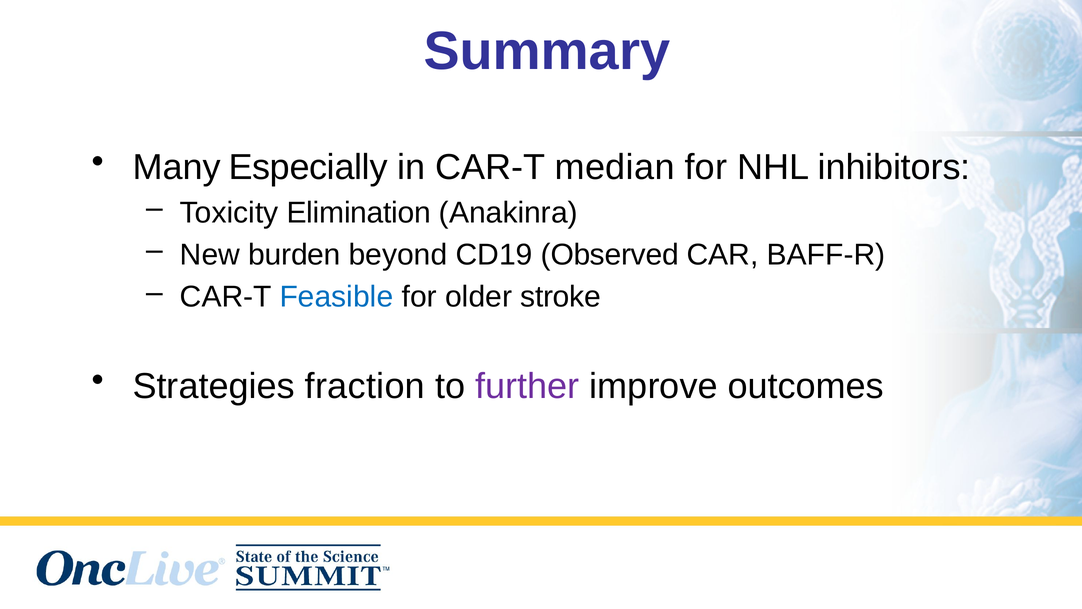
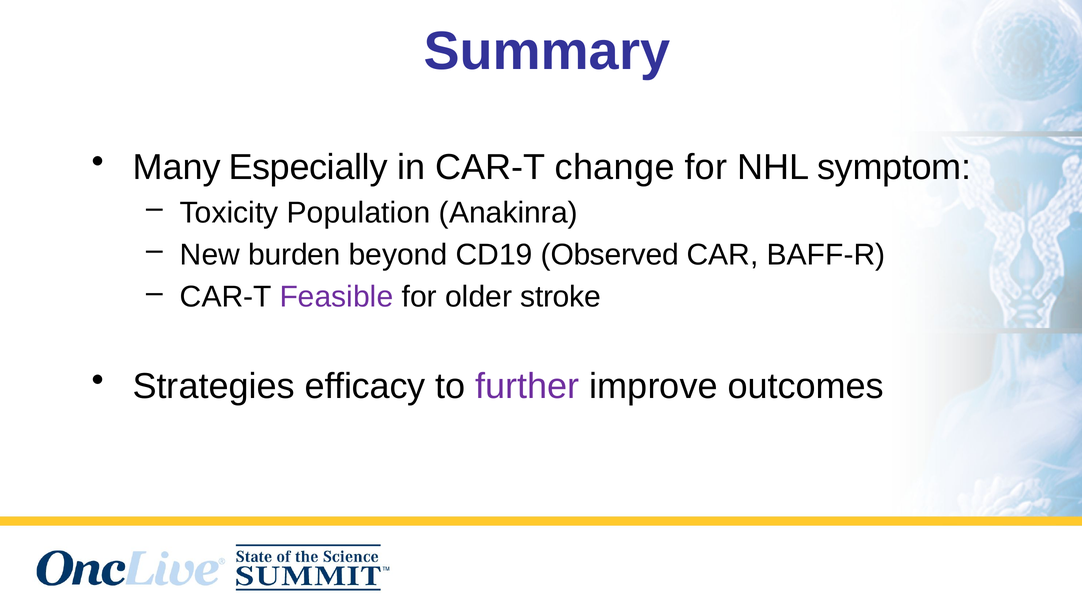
median: median -> change (615, 168)
inhibitors: inhibitors -> symptom (894, 168)
Elimination: Elimination -> Population (359, 213)
Feasible colour: blue -> purple (336, 297)
fraction: fraction -> efficacy (365, 386)
